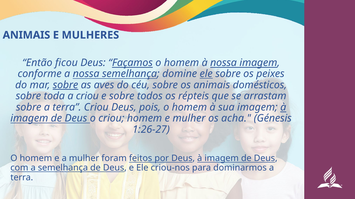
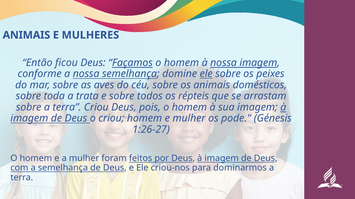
sobre underline: present -> none (65, 85)
a criou: criou -> trata (87, 96)
acha: acha -> pode (236, 119)
